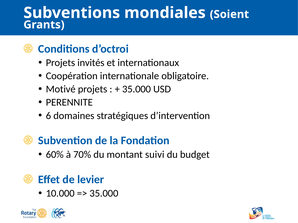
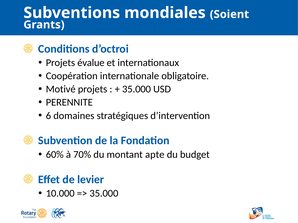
invités: invités -> évalue (91, 63)
suivi: suivi -> apte (155, 155)
